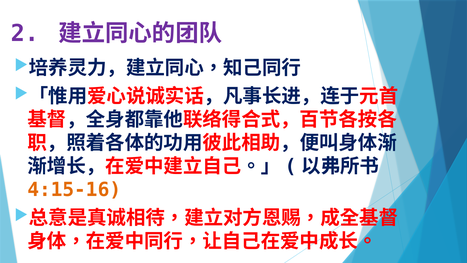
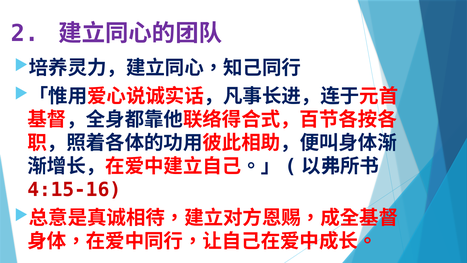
4:15-16 colour: orange -> red (74, 190)
